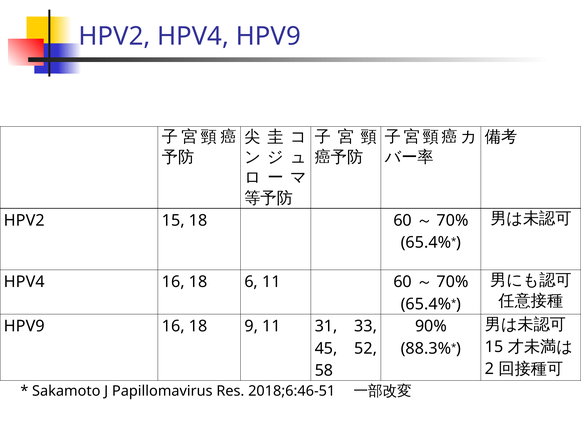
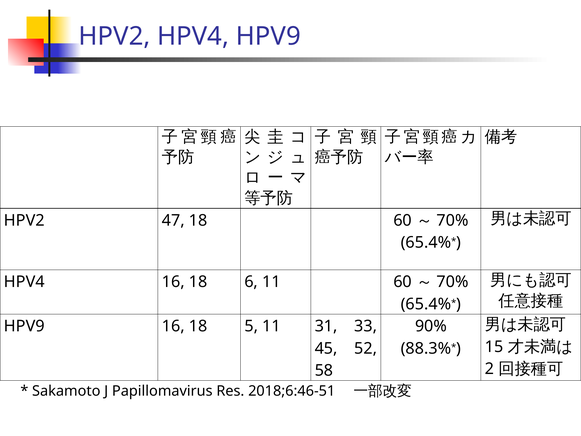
HPV2 15: 15 -> 47 (173, 220)
9: 9 -> 5 (251, 326)
